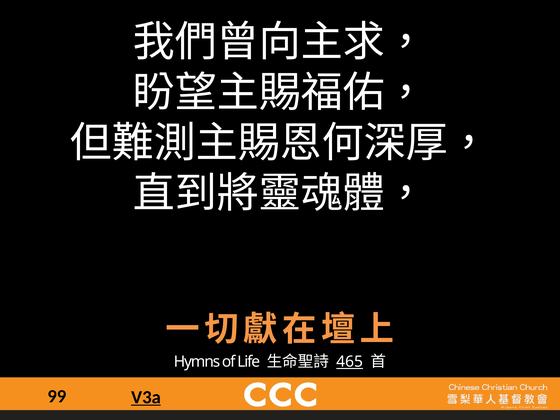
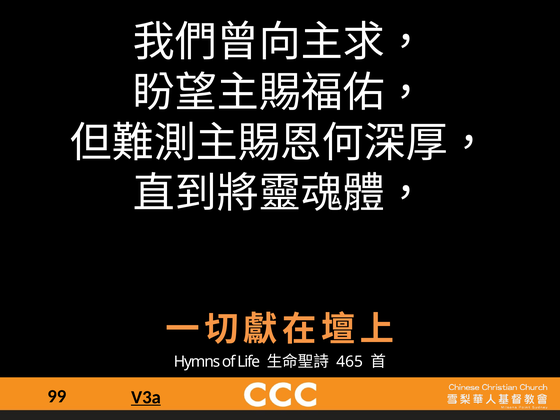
465 underline: present -> none (350, 362)
